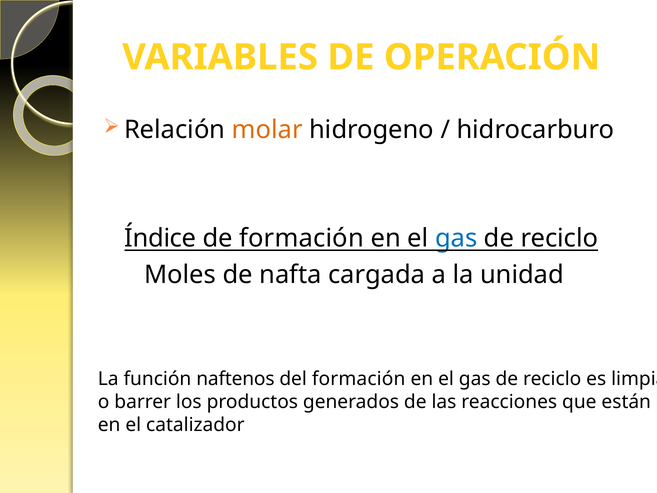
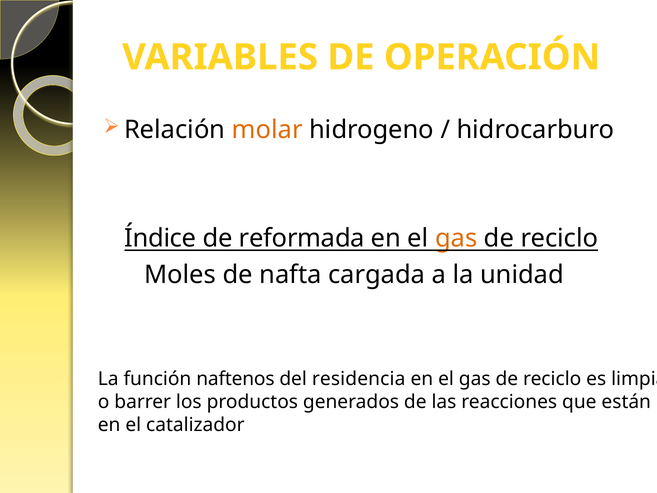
de formación: formación -> reformada (302, 238)
gas colour: blue -> orange (456, 238)
del formación: formación -> residencia (359, 379)
